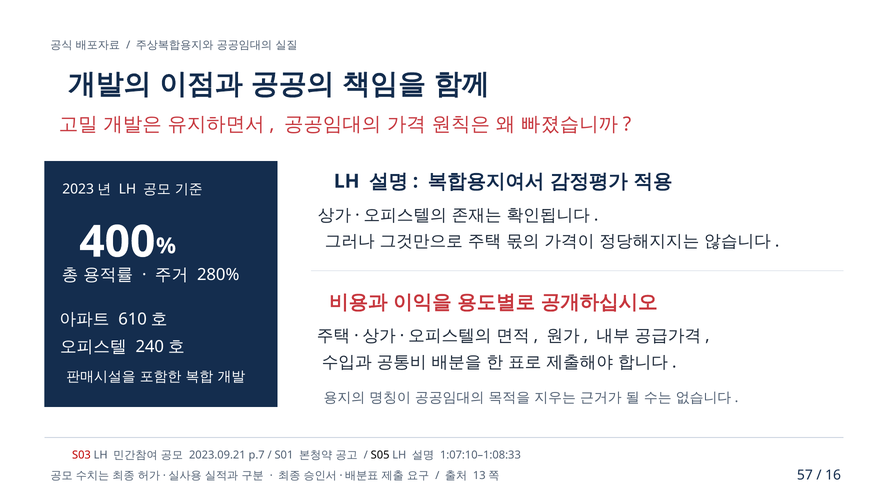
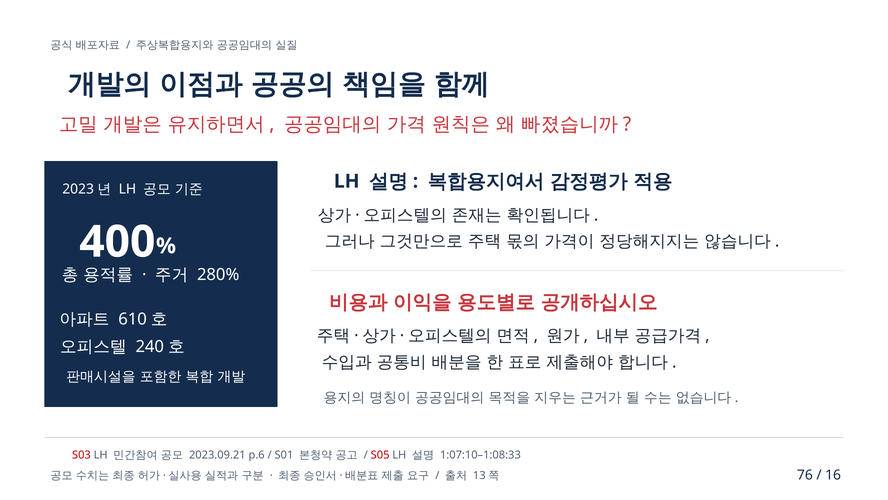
p.7: p.7 -> p.6 (257, 454)
S05 colour: black -> red (380, 454)
57: 57 -> 76 (805, 475)
